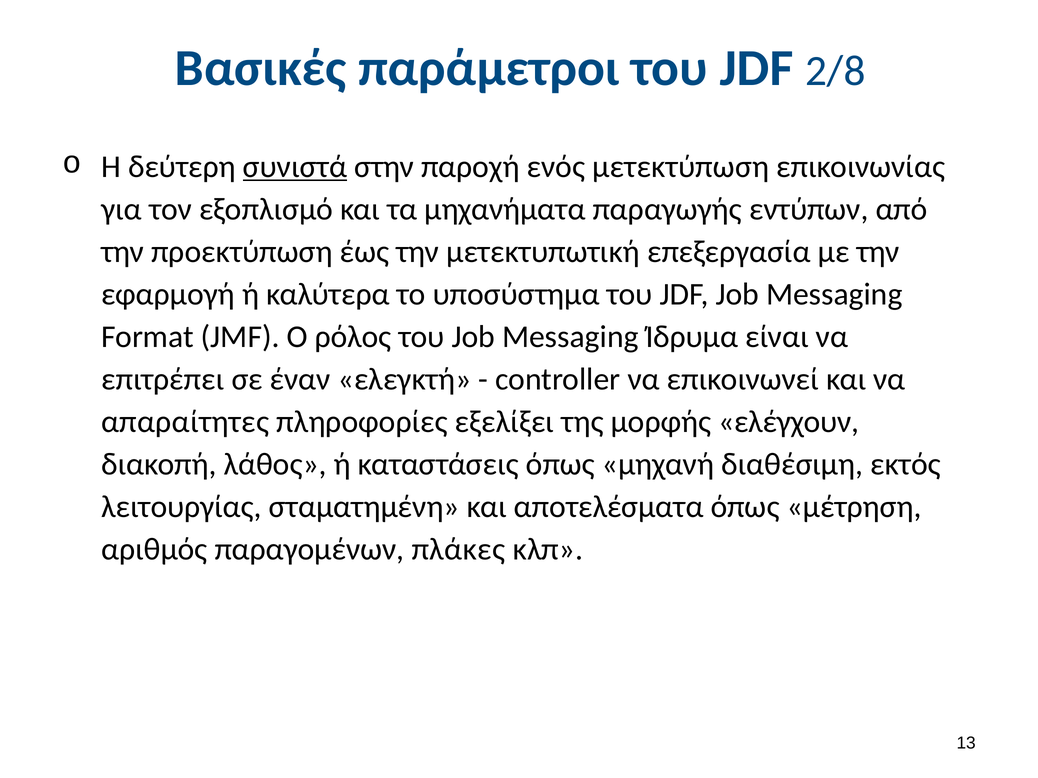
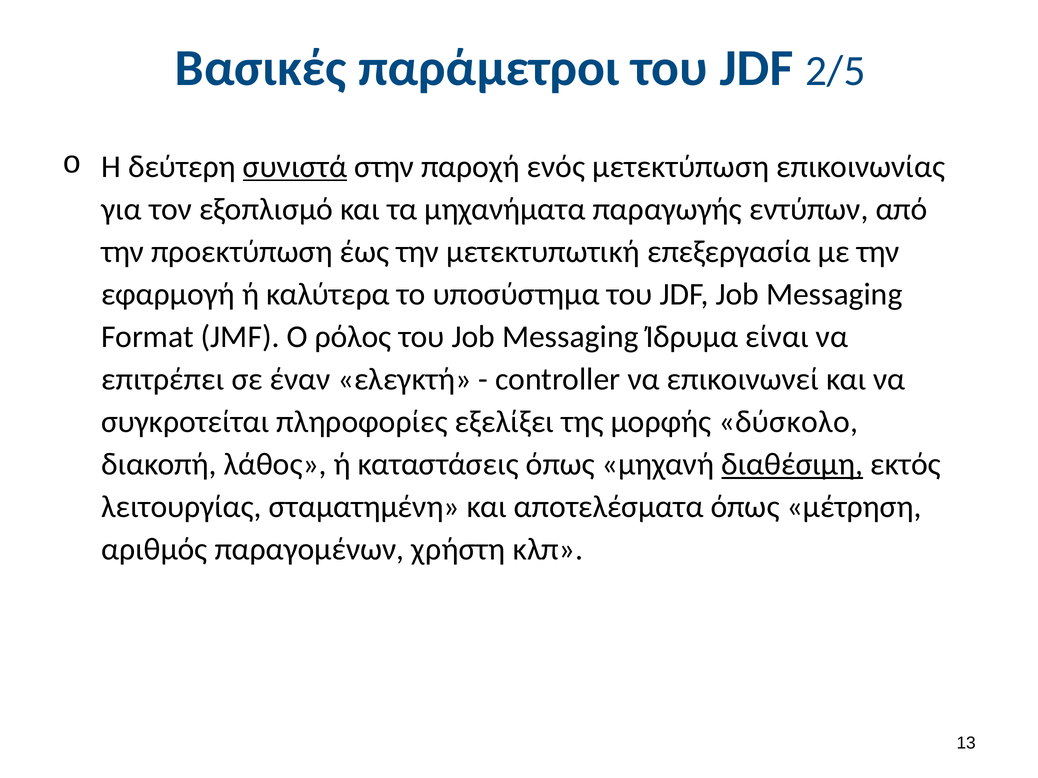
2/8: 2/8 -> 2/5 (835, 71)
απαραίτητες: απαραίτητες -> συγκροτείται (185, 422)
ελέγχουν: ελέγχουν -> δύσκολο (788, 422)
διαθέσιμη underline: none -> present (792, 465)
πλάκες: πλάκες -> χρήστη (458, 550)
